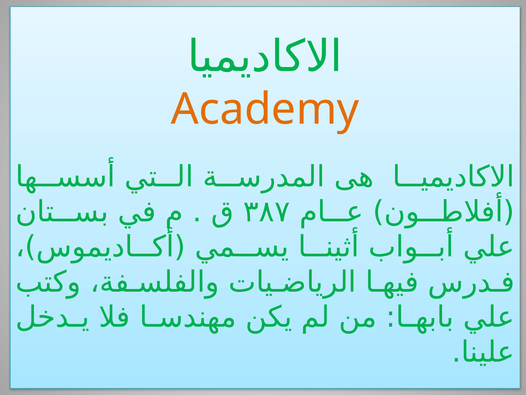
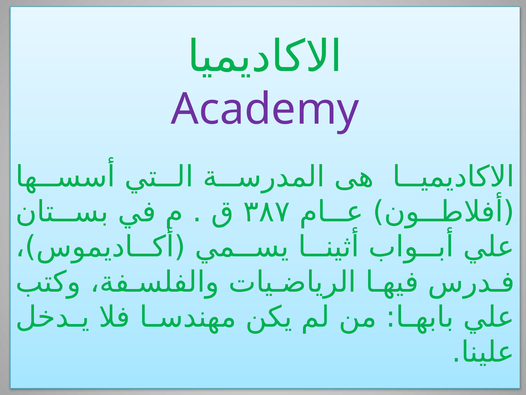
Academy colour: orange -> purple (265, 109)
